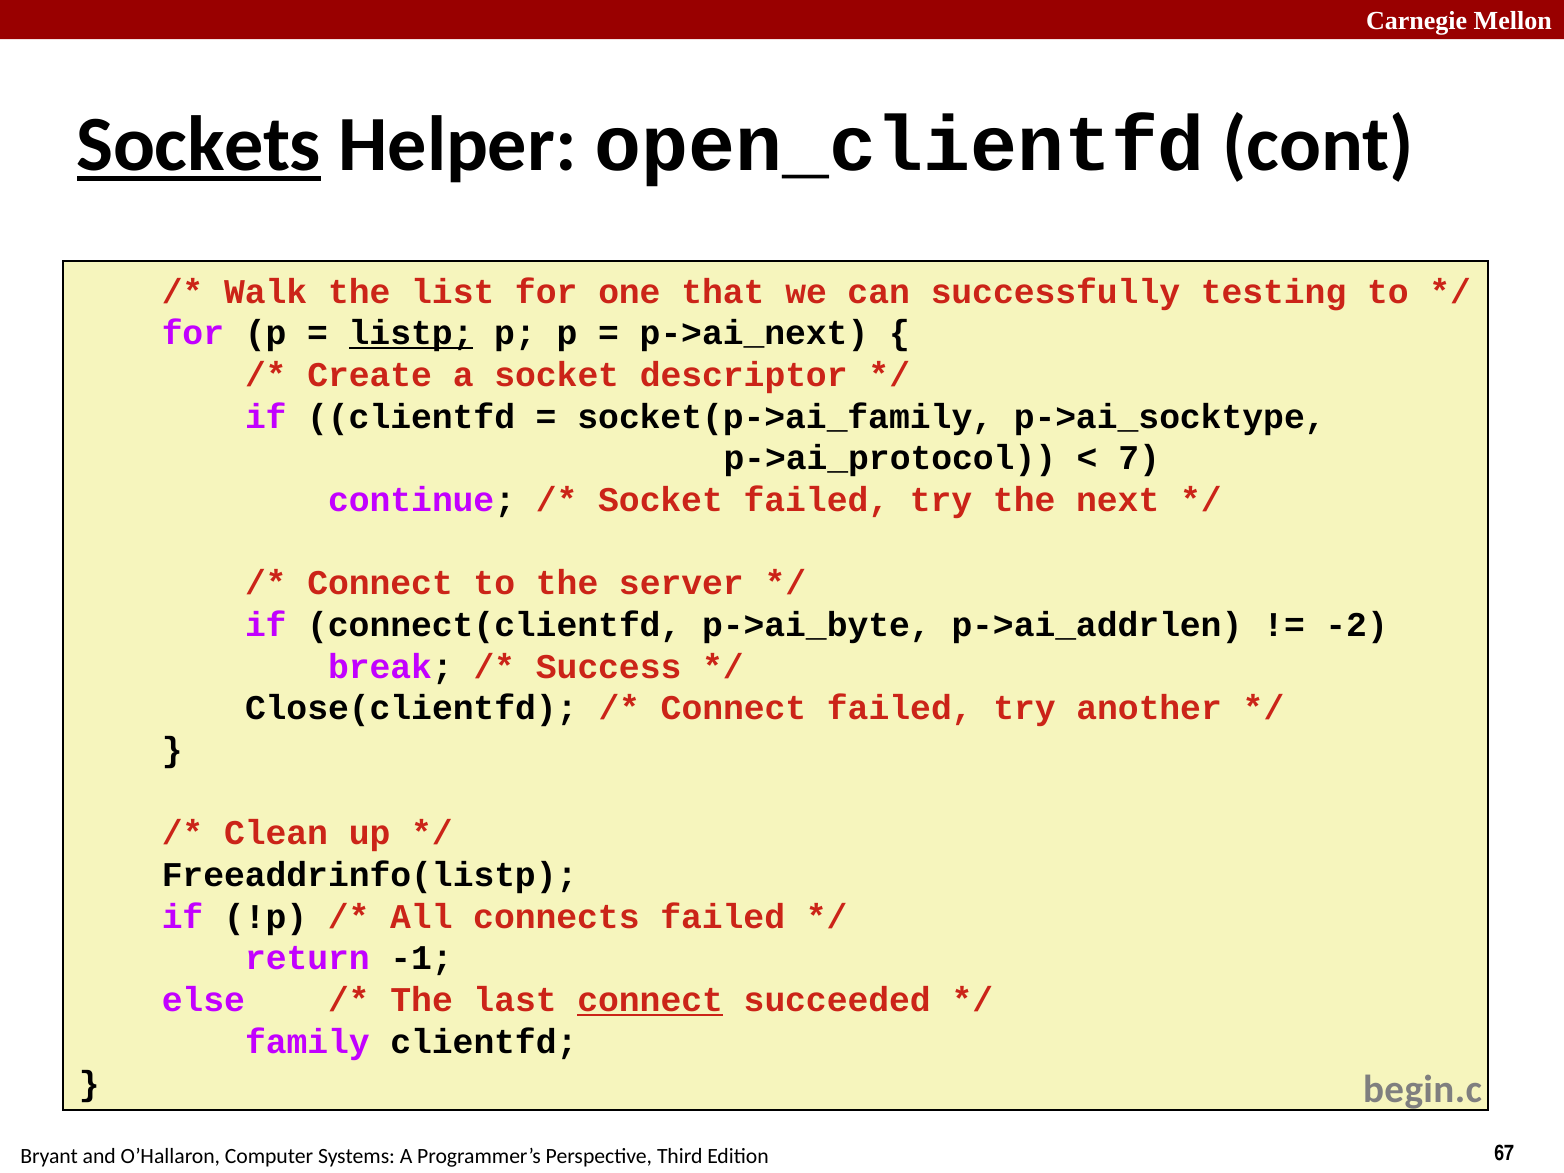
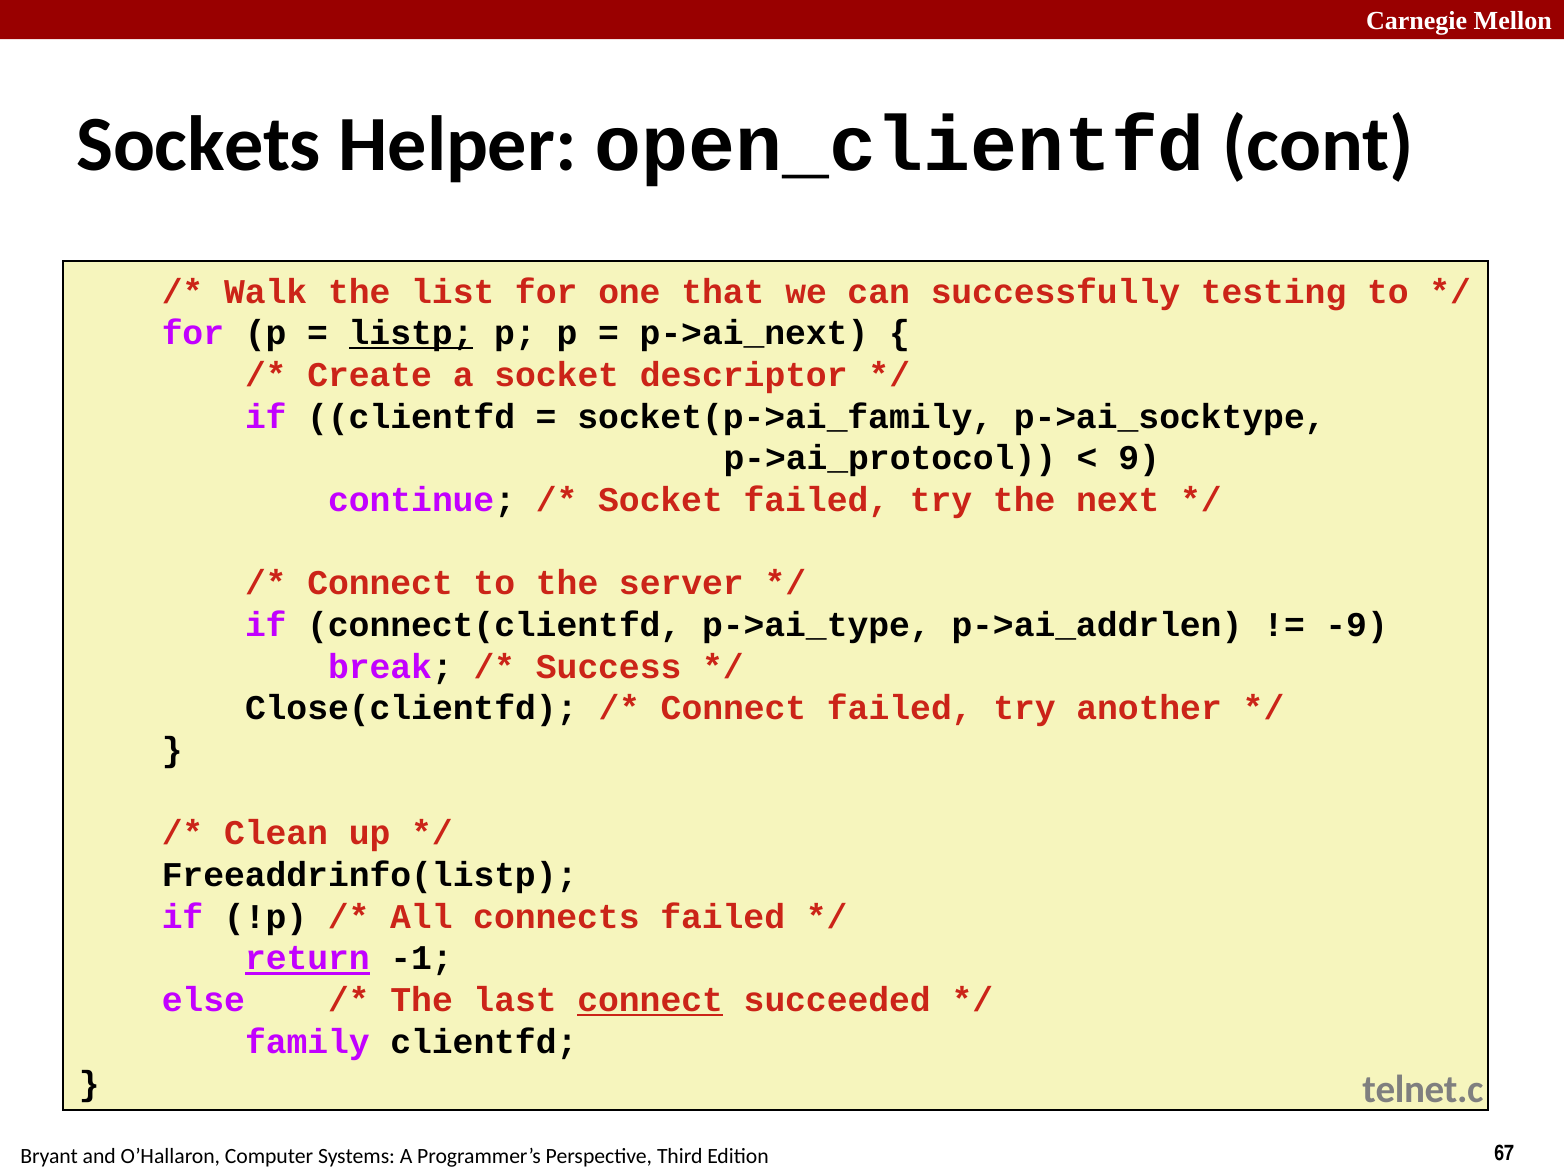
Sockets underline: present -> none (199, 145)
7: 7 -> 9 (1139, 458)
p->ai_byte: p->ai_byte -> p->ai_type (816, 625)
-2: -2 -> -9 (1357, 625)
return underline: none -> present (307, 959)
begin.c: begin.c -> telnet.c (1423, 1089)
